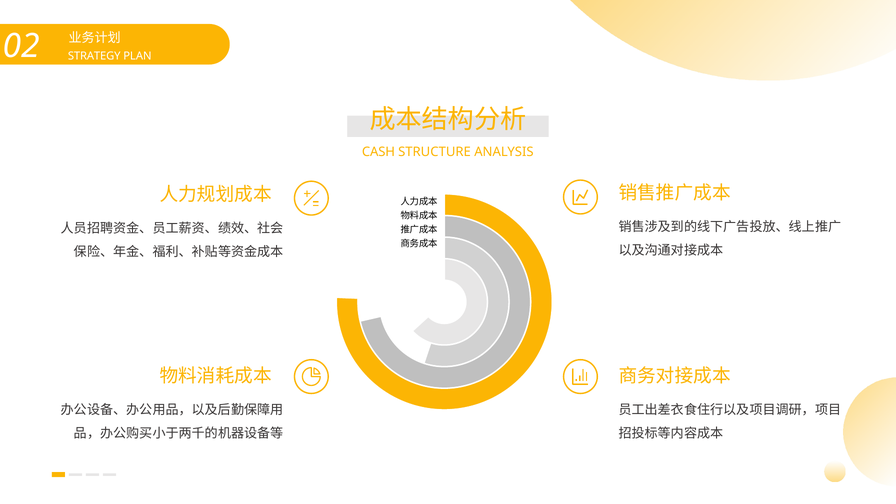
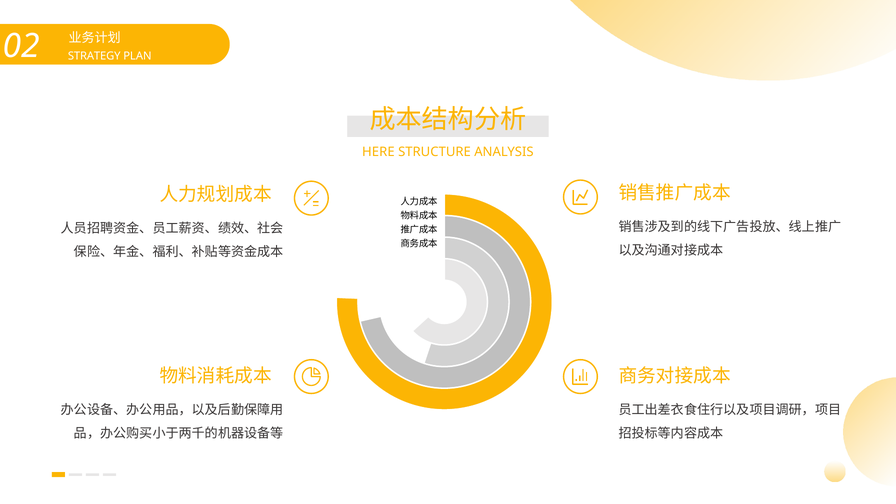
CASH: CASH -> HERE (378, 152)
